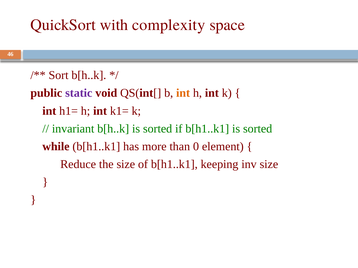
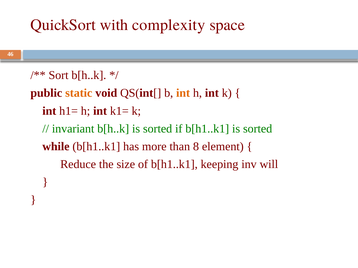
static colour: purple -> orange (79, 93)
0: 0 -> 8 (196, 147)
inv size: size -> will (269, 164)
